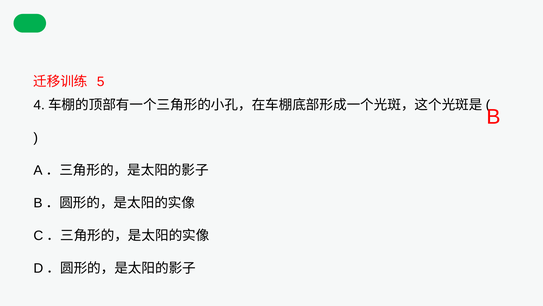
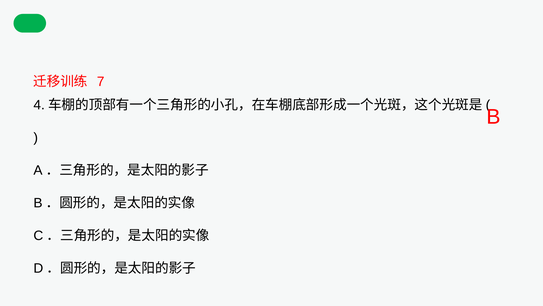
5: 5 -> 7 (101, 82)
